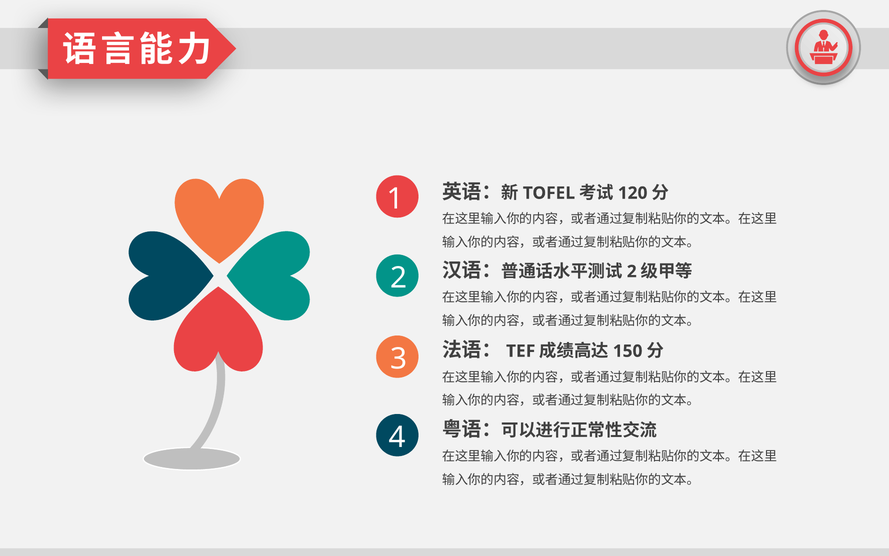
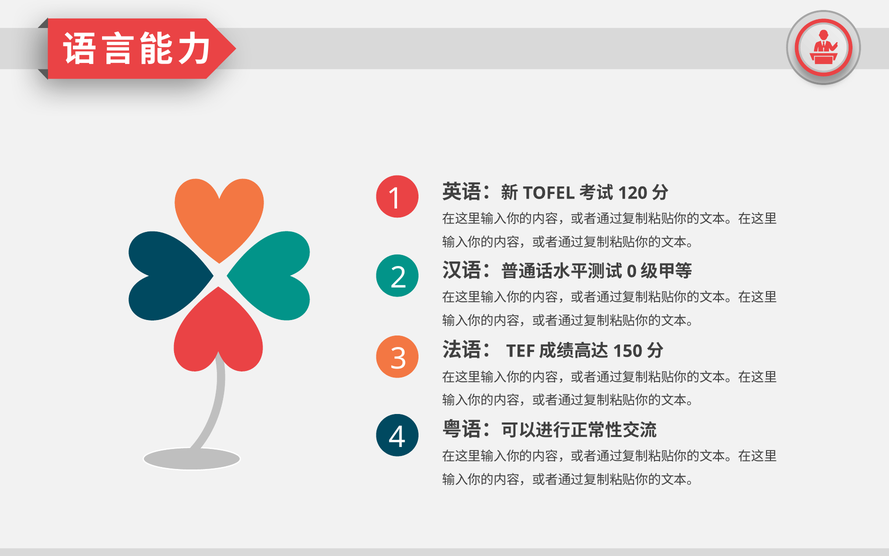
2: 2 -> 0 (632, 271)
